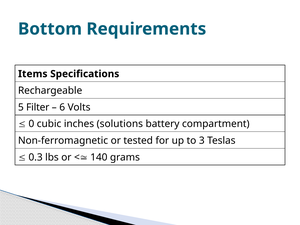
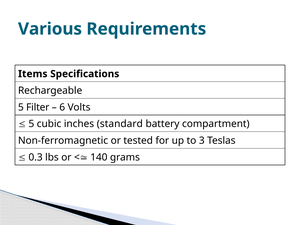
Bottom: Bottom -> Various (50, 29)
0: 0 -> 5 (31, 124)
solutions: solutions -> standard (120, 124)
